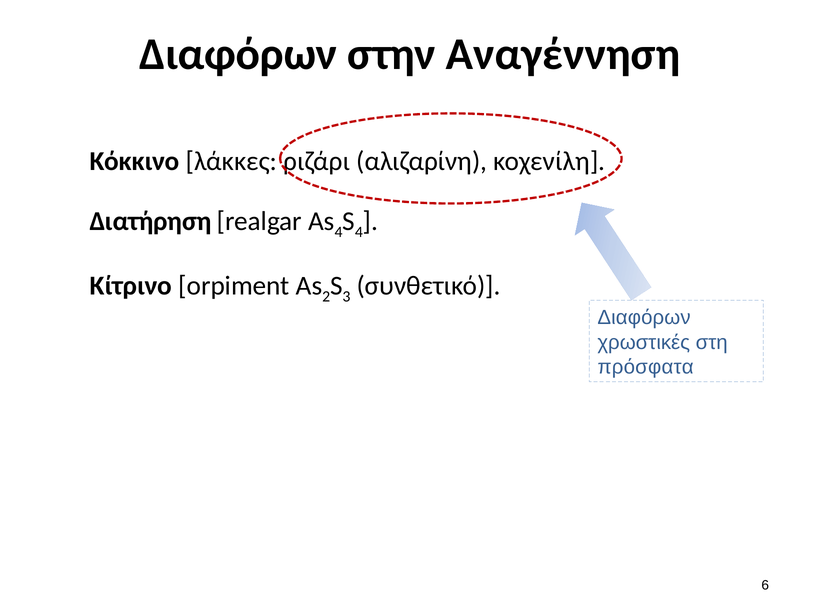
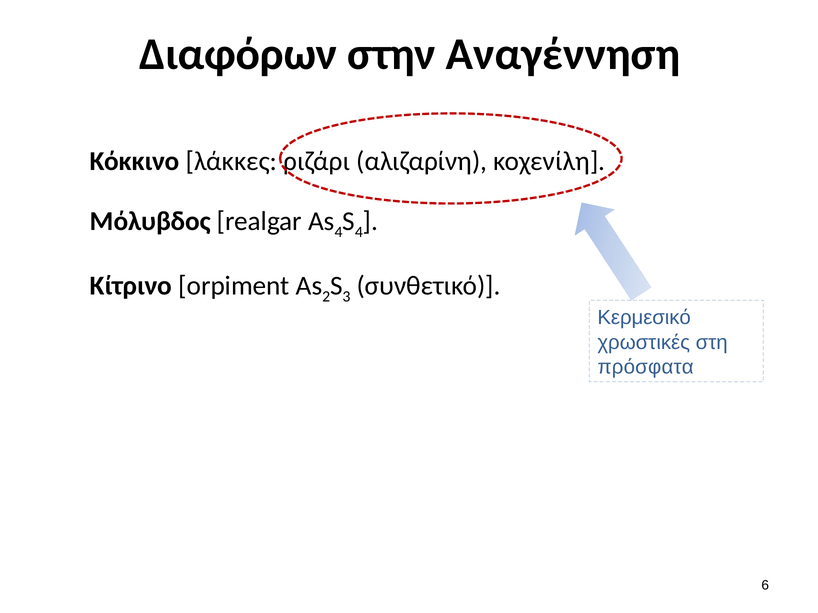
Διατήρηση: Διατήρηση -> Μόλυβδος (150, 222)
Διαφόρων: Διαφόρων -> Κερμεσικό (644, 318)
